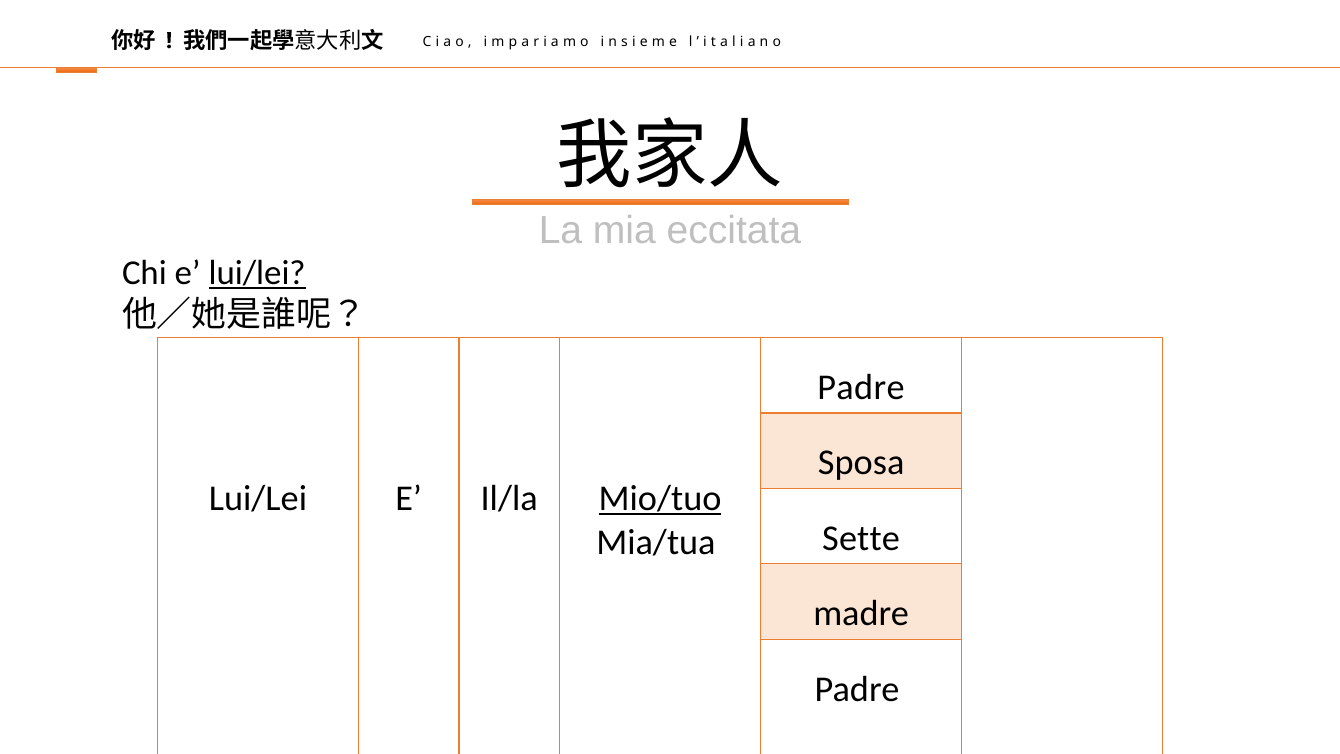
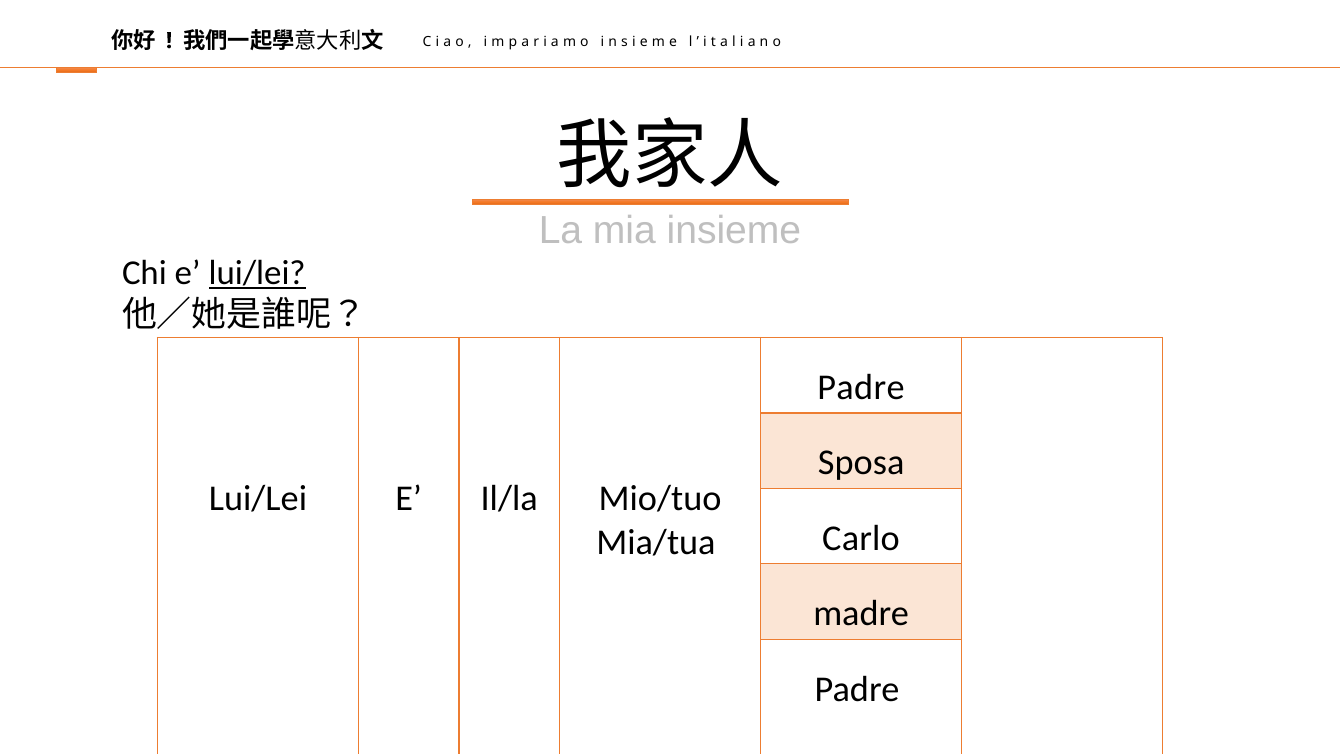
eccitata: eccitata -> insieme (734, 231)
Mio/tuo underline: present -> none (660, 498)
Sette: Sette -> Carlo (861, 538)
